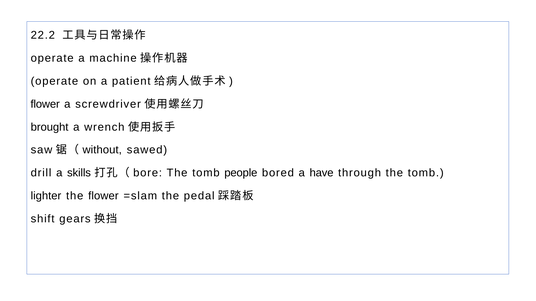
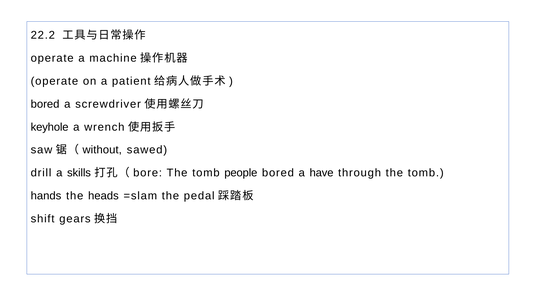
flower: flower -> bored (45, 104)
brought: brought -> keyhole (50, 127)
lighter: lighter -> hands (46, 196)
the flower: flower -> heads (103, 196)
